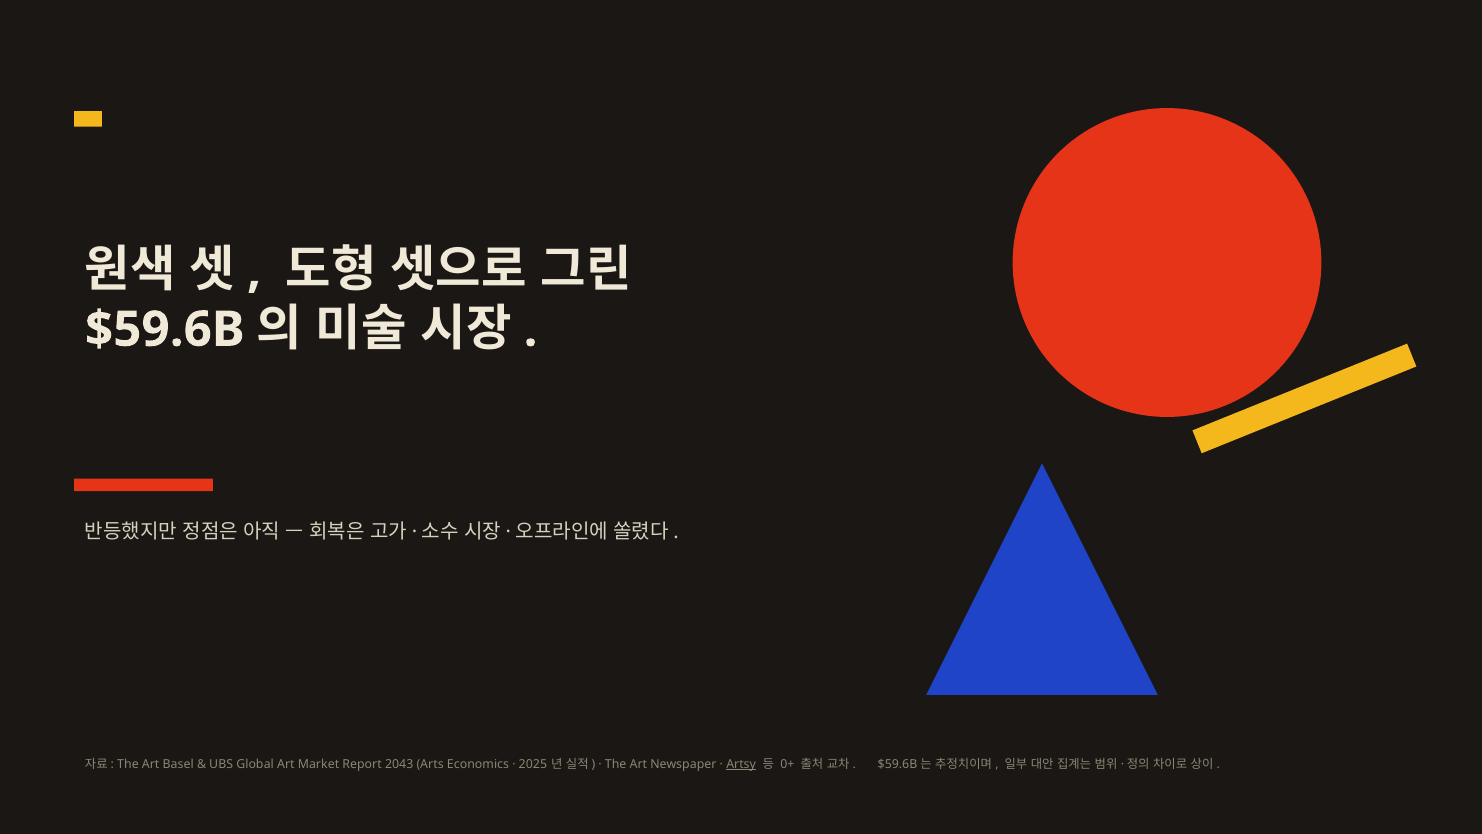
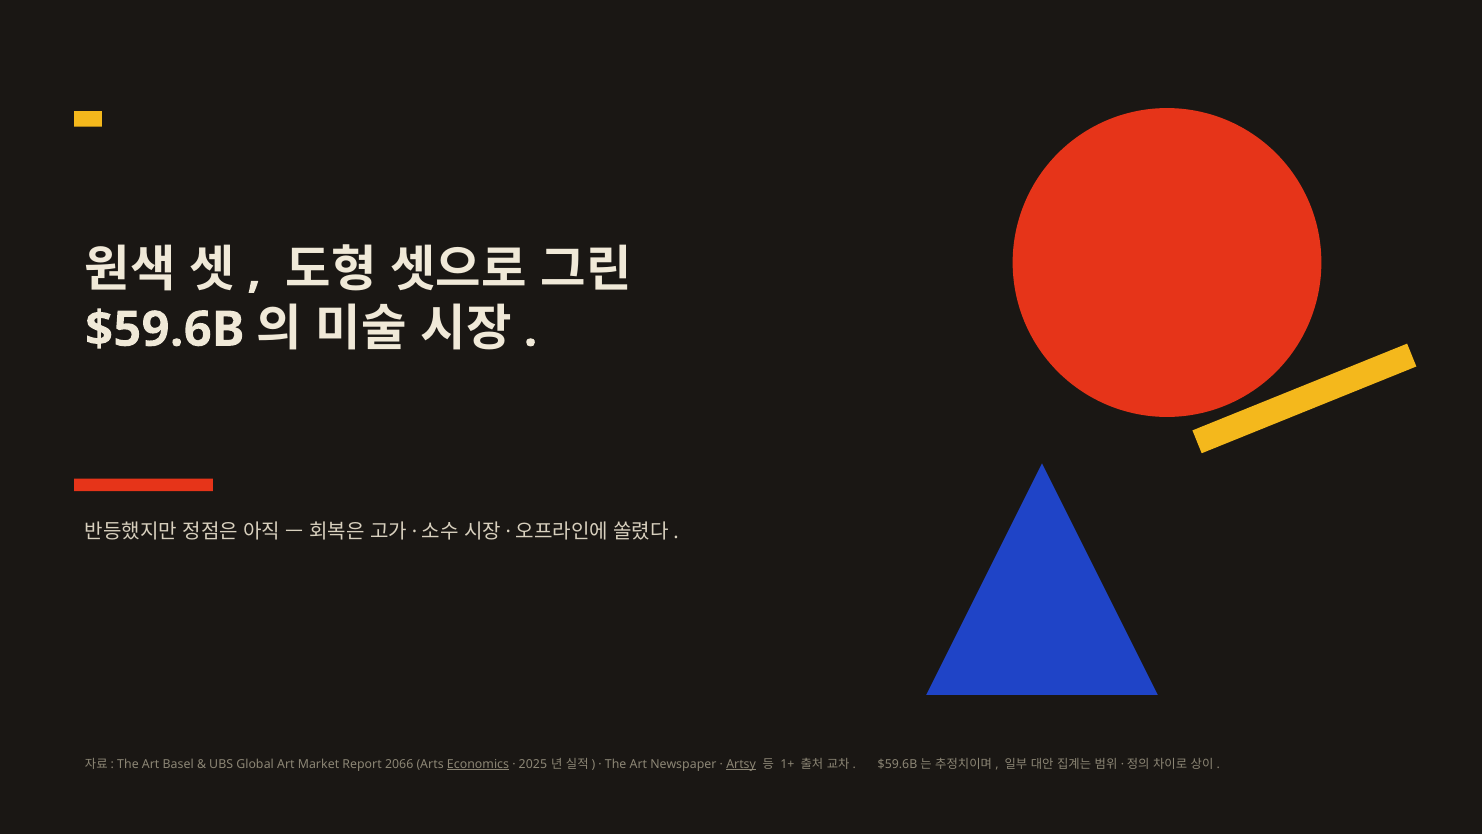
2043: 2043 -> 2066 (399, 764)
Economics underline: none -> present (478, 764)
0+: 0+ -> 1+ (787, 764)
